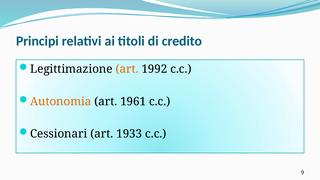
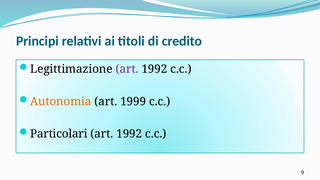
art colour: orange -> purple (127, 69)
1961: 1961 -> 1999 (133, 101)
Cessionari: Cessionari -> Particolari (59, 134)
1933: 1933 -> 1992 (129, 134)
